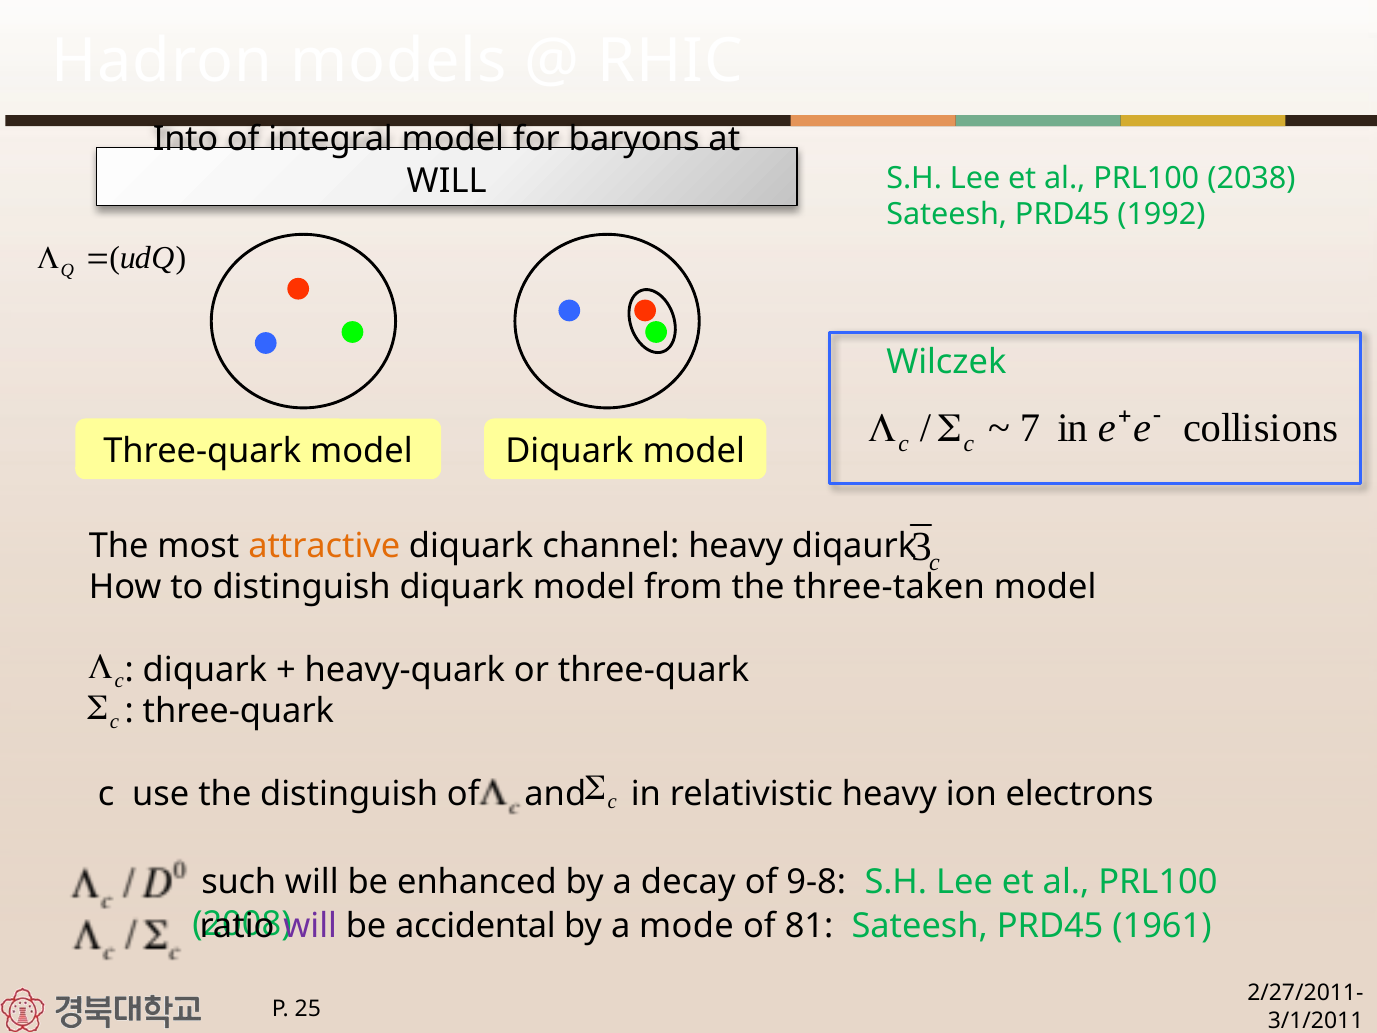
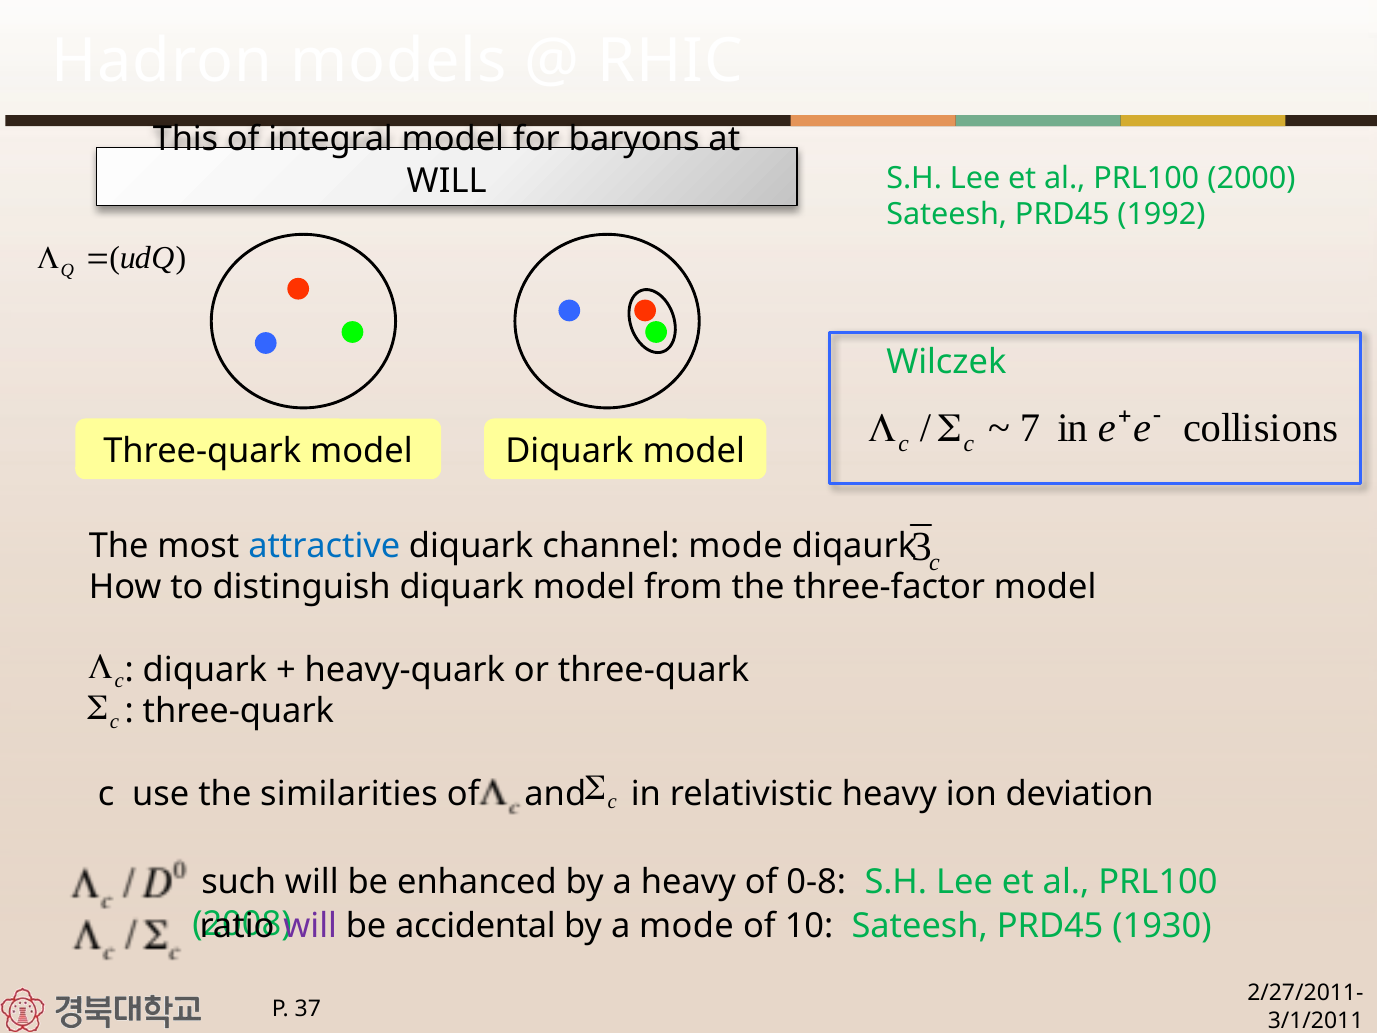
Into: Into -> This (186, 139)
2038: 2038 -> 2000 (1252, 179)
attractive colour: orange -> blue (324, 546)
channel heavy: heavy -> mode (735, 546)
three-taken: three-taken -> three-factor (889, 587)
the distinguish: distinguish -> similarities (349, 794)
electrons: electrons -> deviation (1080, 794)
a decay: decay -> heavy (688, 882)
9-8: 9-8 -> 0-8 (816, 882)
81: 81 -> 10 (809, 925)
1961: 1961 -> 1930 (1162, 925)
25: 25 -> 37 (308, 1009)
